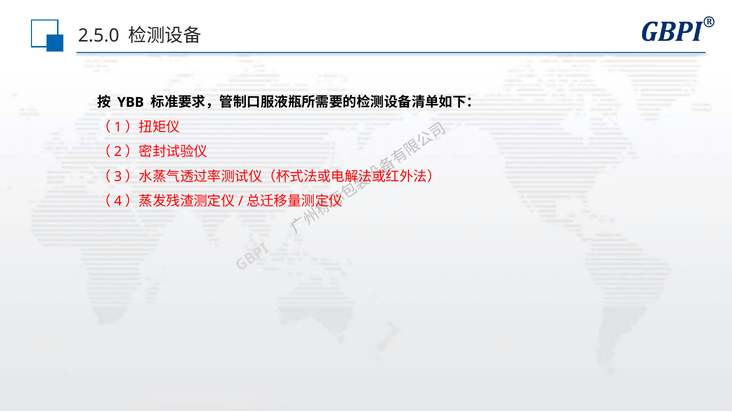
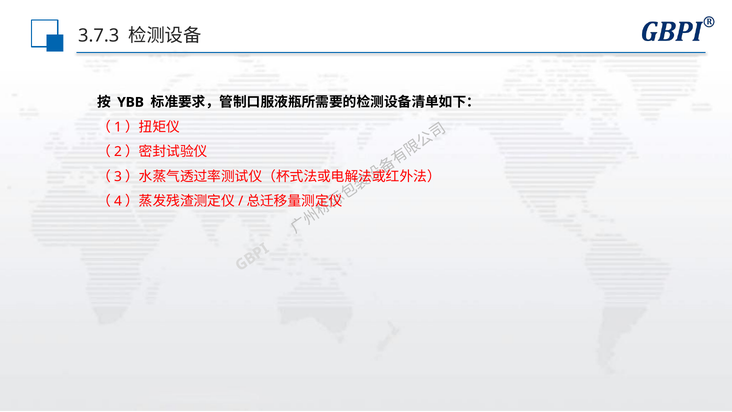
2.5.0: 2.5.0 -> 3.7.3 (99, 36)
